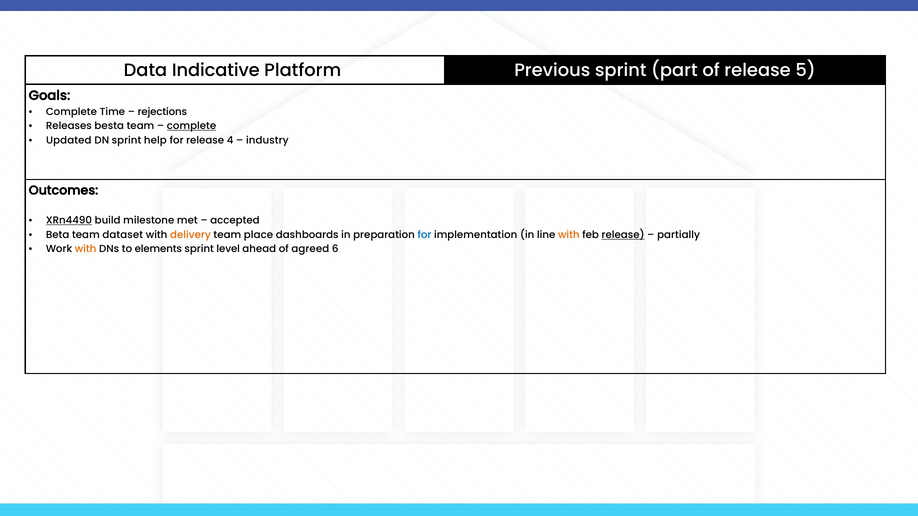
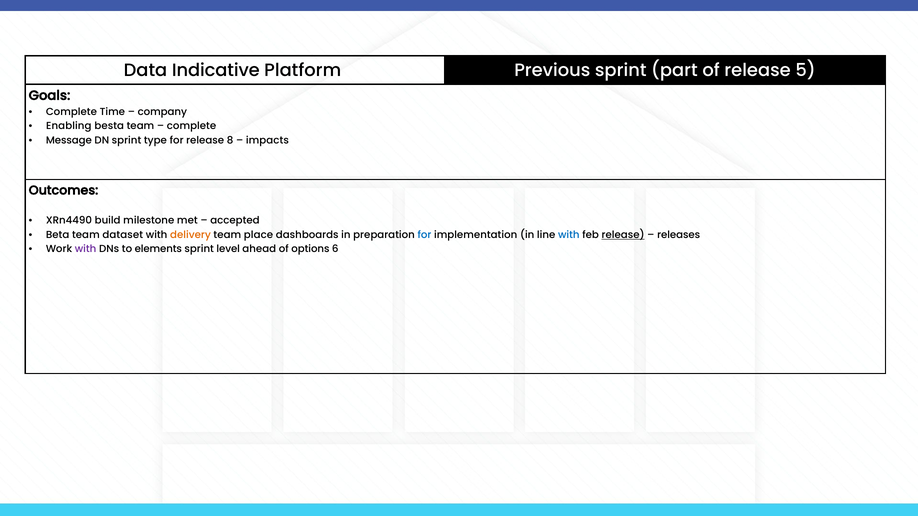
rejections: rejections -> company (162, 112)
Releases: Releases -> Enabling (69, 126)
complete underline: present -> none (192, 126)
Updated: Updated -> Message (69, 140)
help: help -> type (155, 140)
4: 4 -> 8 (230, 140)
industry: industry -> impacts (267, 140)
XRn4490 underline: present -> none (69, 221)
with colour: orange -> blue (569, 235)
partially: partially -> releases (679, 235)
with colour: orange -> purple (86, 249)
agreed: agreed -> options (310, 249)
